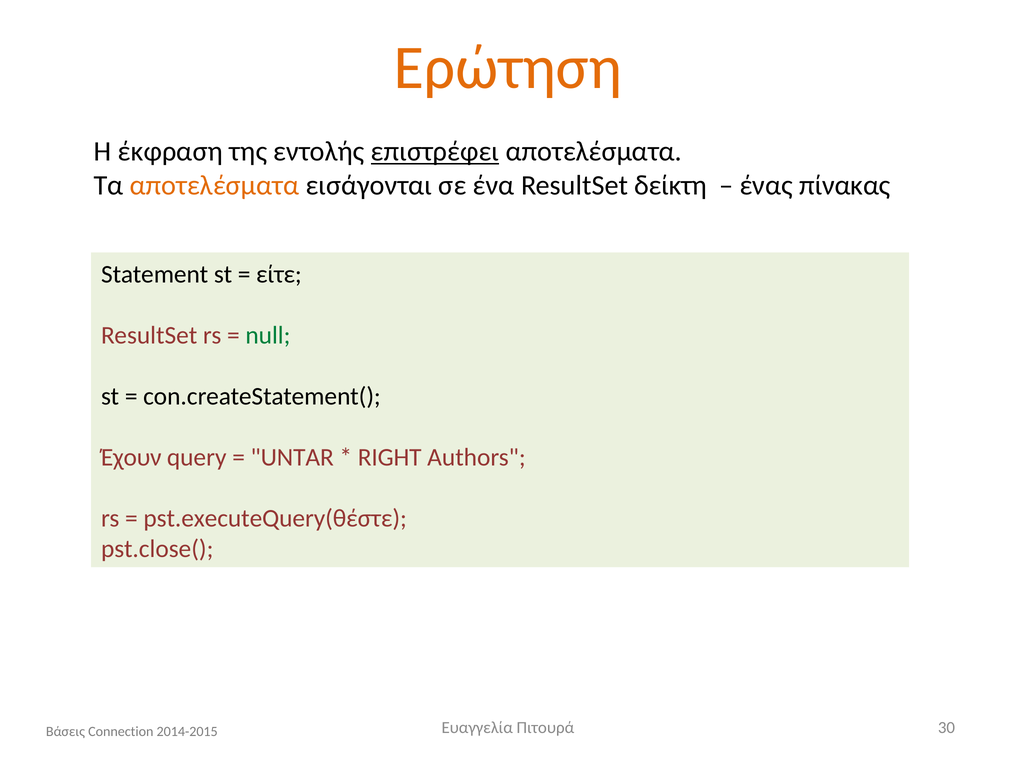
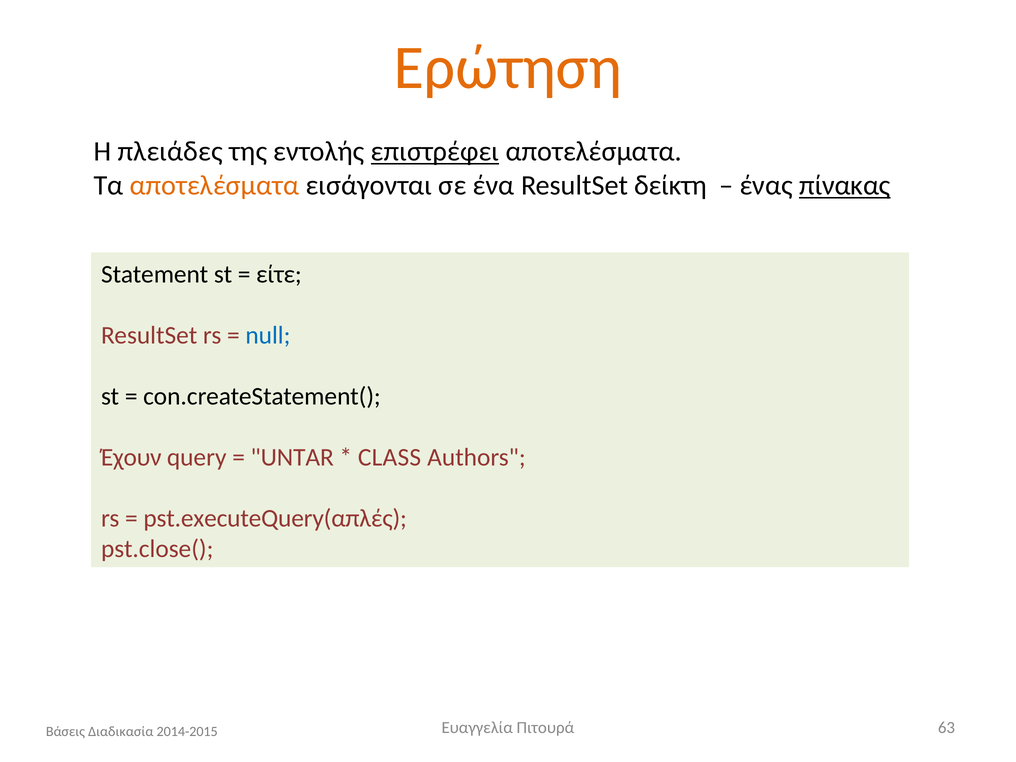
έκφραση: έκφραση -> πλειάδες (170, 152)
πίνακας underline: none -> present (845, 186)
null colour: green -> blue (268, 335)
RIGHT: RIGHT -> CLASS (390, 457)
pst.executeQuery(θέστε: pst.executeQuery(θέστε -> pst.executeQuery(απλές (275, 518)
30: 30 -> 63 (946, 728)
Connection: Connection -> Διαδικασία (121, 732)
